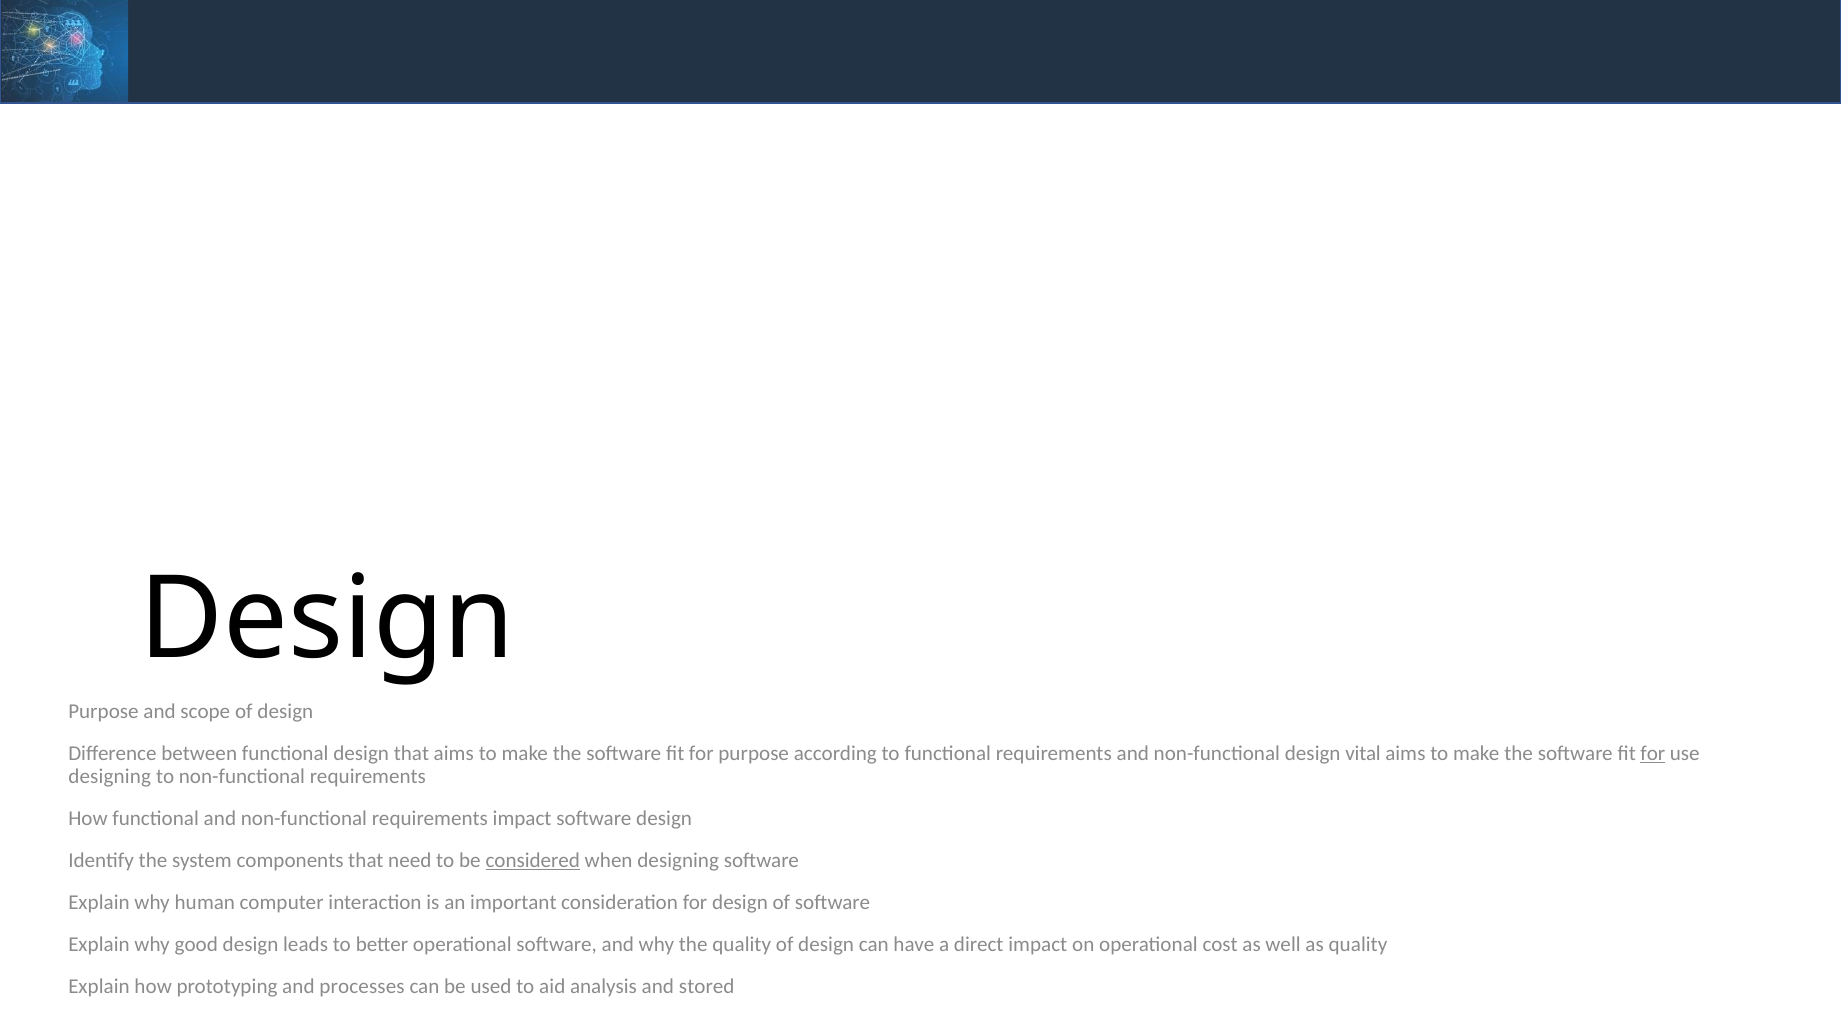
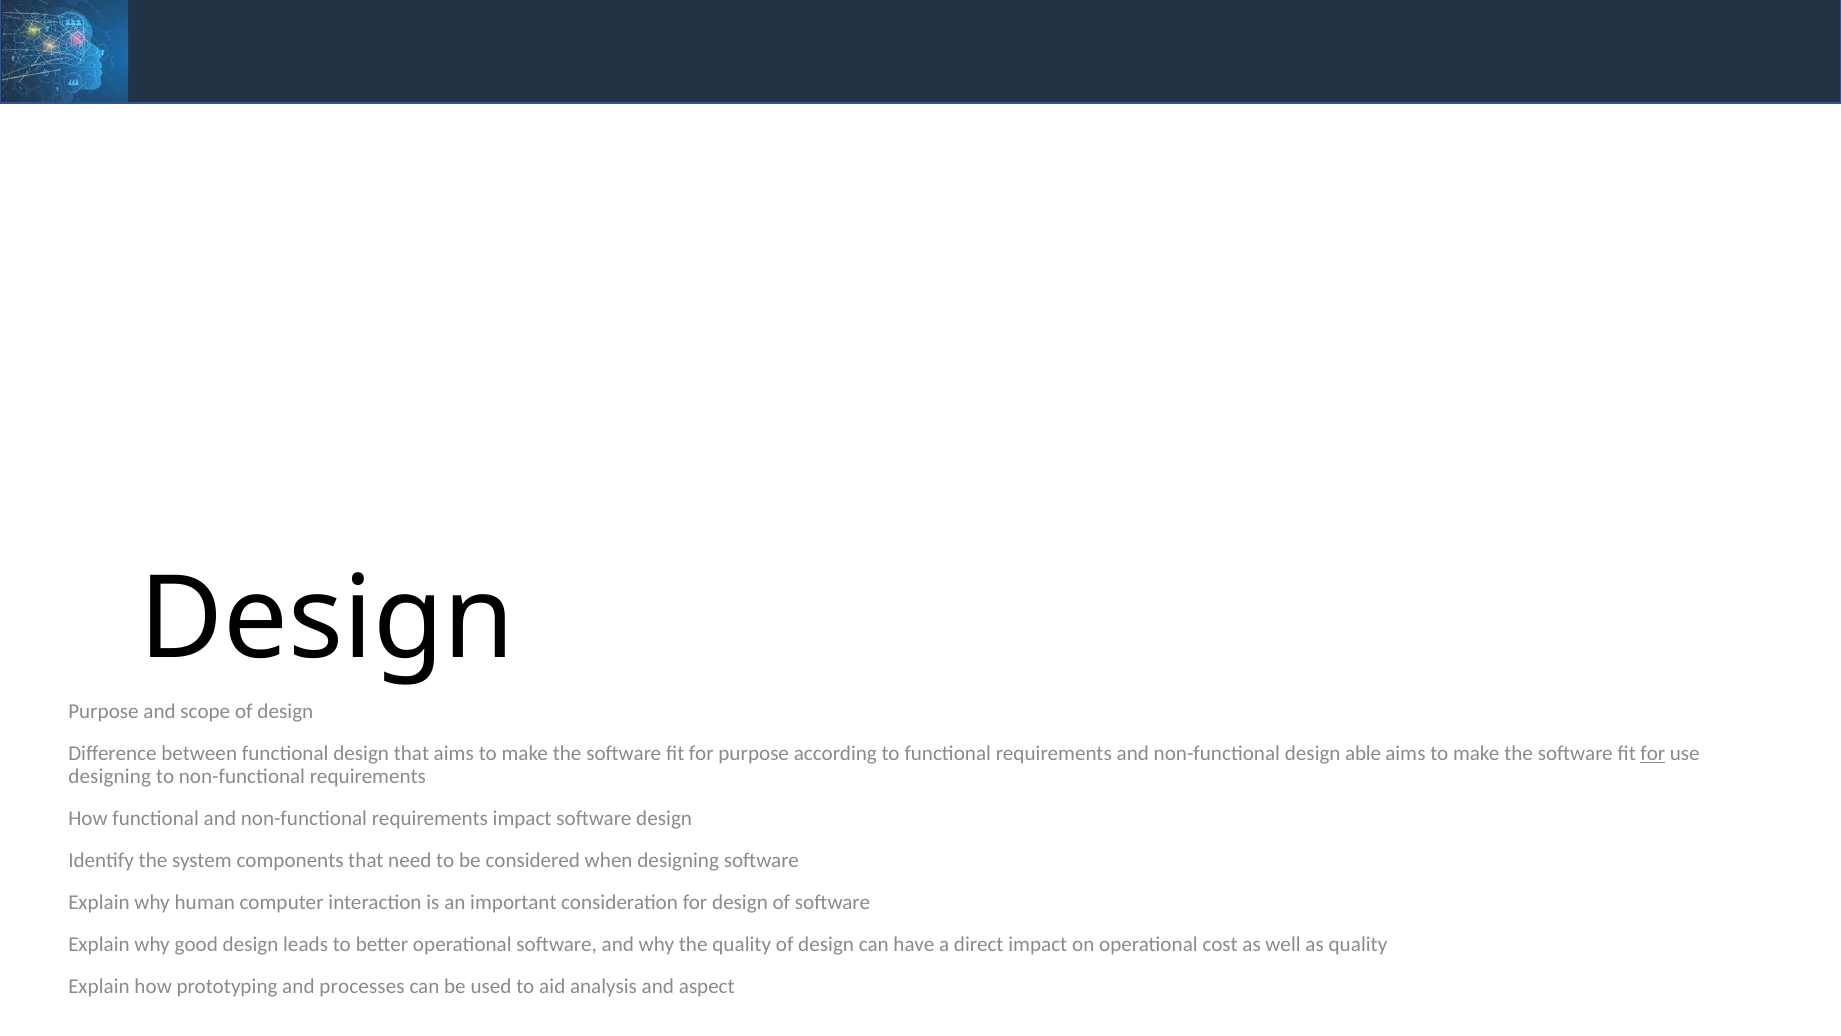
vital: vital -> able (1363, 753)
considered underline: present -> none (533, 860)
stored: stored -> aspect (707, 986)
